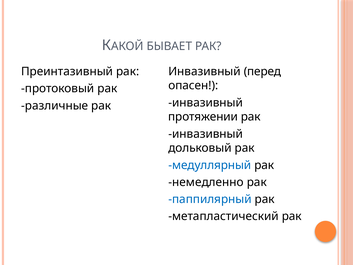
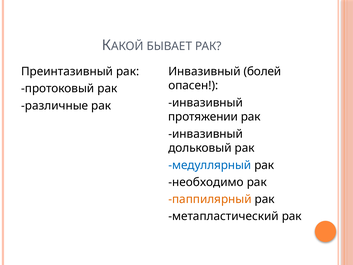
перед: перед -> болей (262, 71)
немедленно: немедленно -> необходимо (206, 182)
паппилярный colour: blue -> orange (210, 199)
